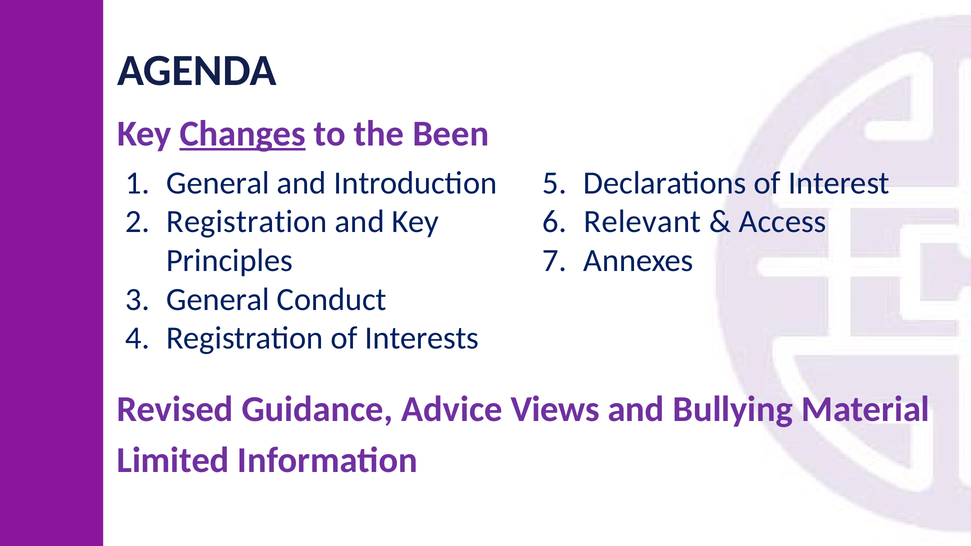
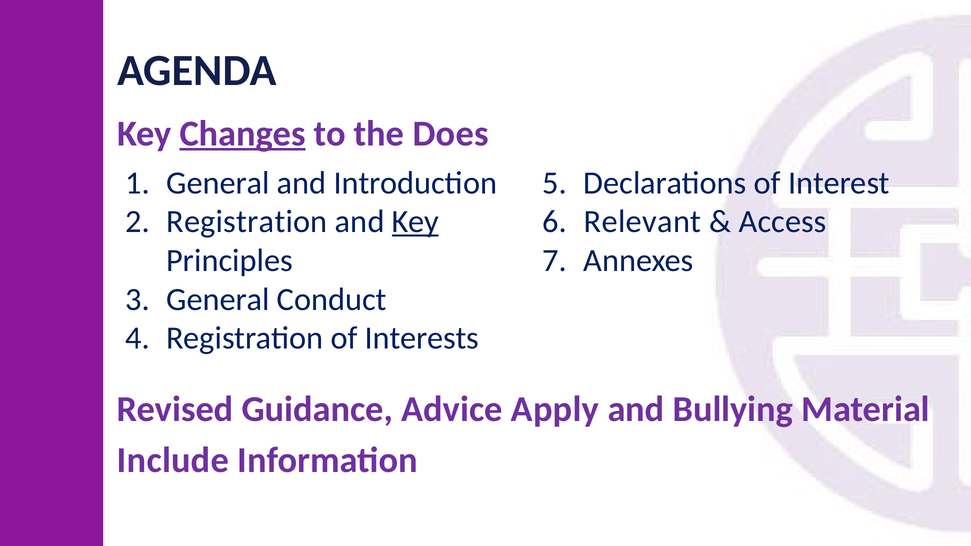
Been: Been -> Does (451, 134)
Key underline: none -> present (415, 222)
Views: Views -> Apply (555, 410)
Limited: Limited -> Include (173, 461)
